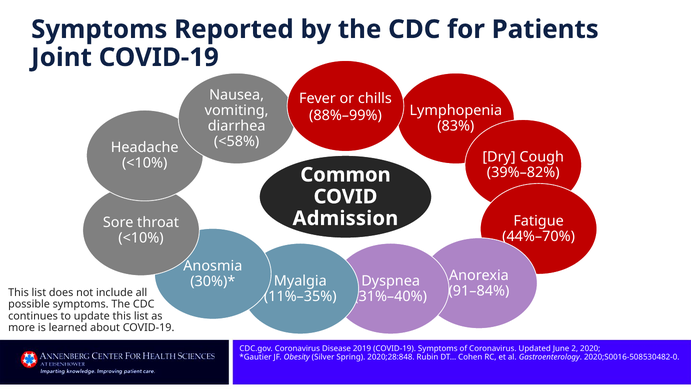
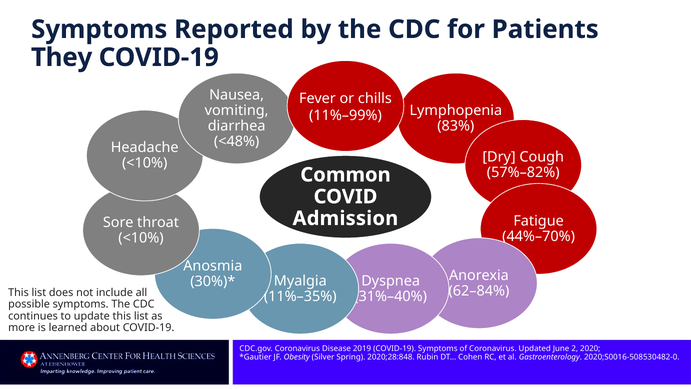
Joint: Joint -> They (62, 57)
88%–99%: 88%–99% -> 11%–99% (345, 116)
<58%: <58% -> <48% (237, 142)
39%–82%: 39%–82% -> 57%–82% (523, 173)
91–84%: 91–84% -> 62–84% (479, 291)
